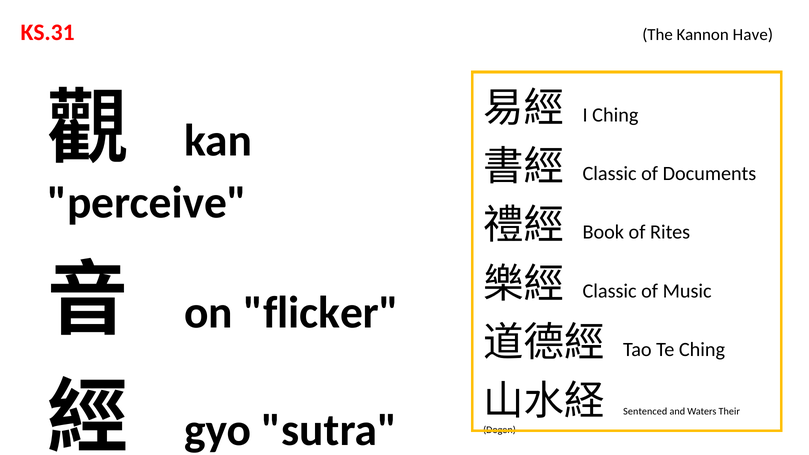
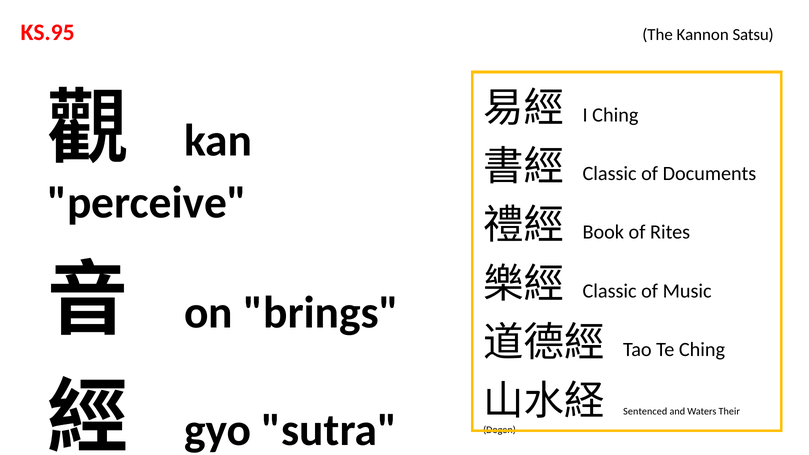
KS.31: KS.31 -> KS.95 (48, 33)
Have: Have -> Satsu (753, 35)
flicker: flicker -> brings (321, 313)
